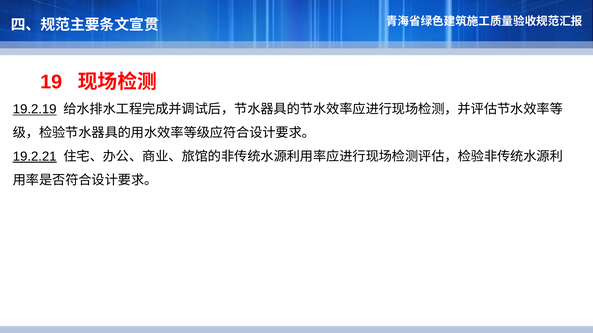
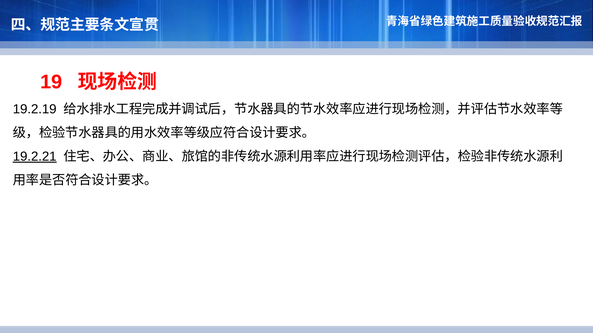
19.2.19 underline: present -> none (35, 109)
